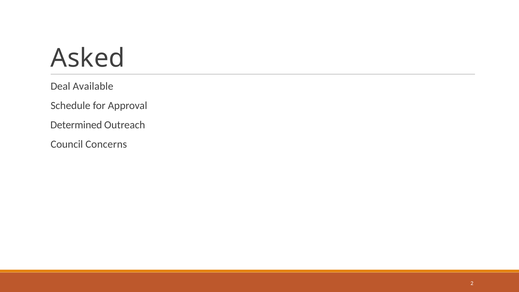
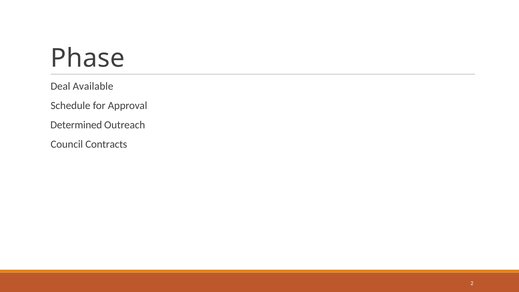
Asked: Asked -> Phase (88, 58)
Concerns: Concerns -> Contracts (106, 144)
